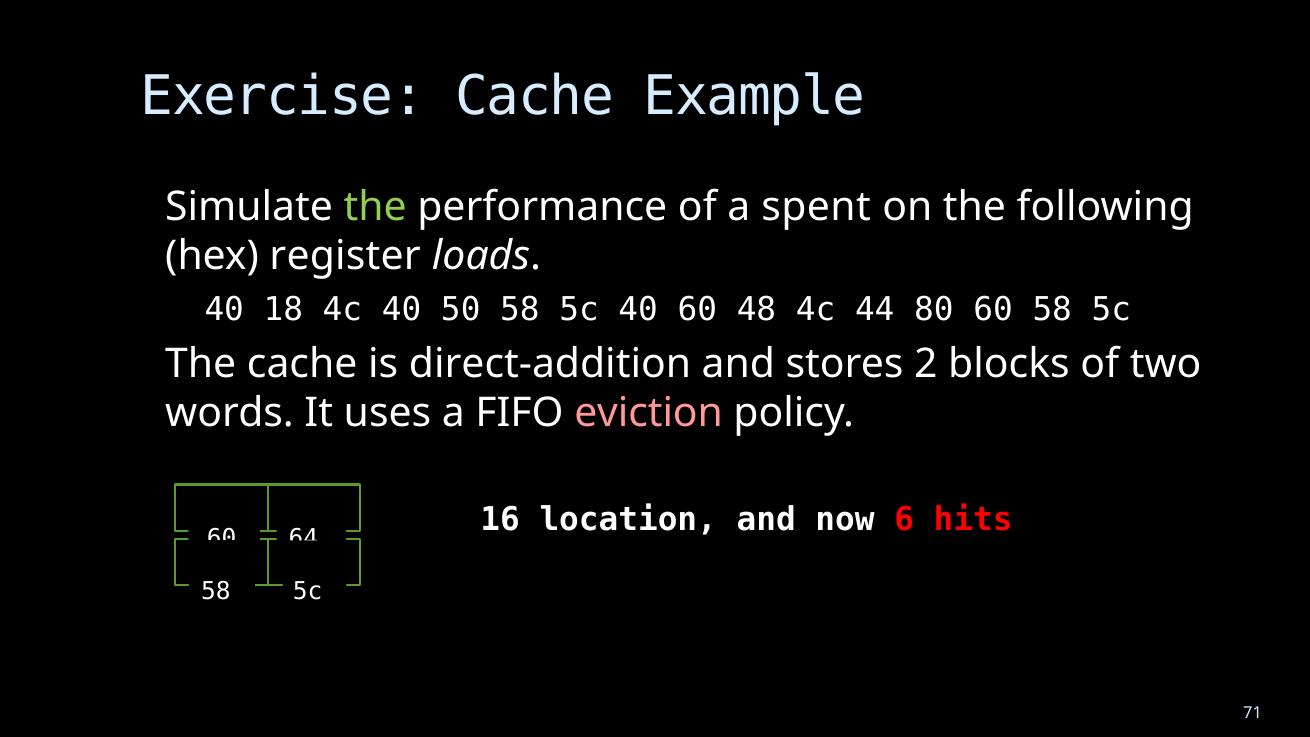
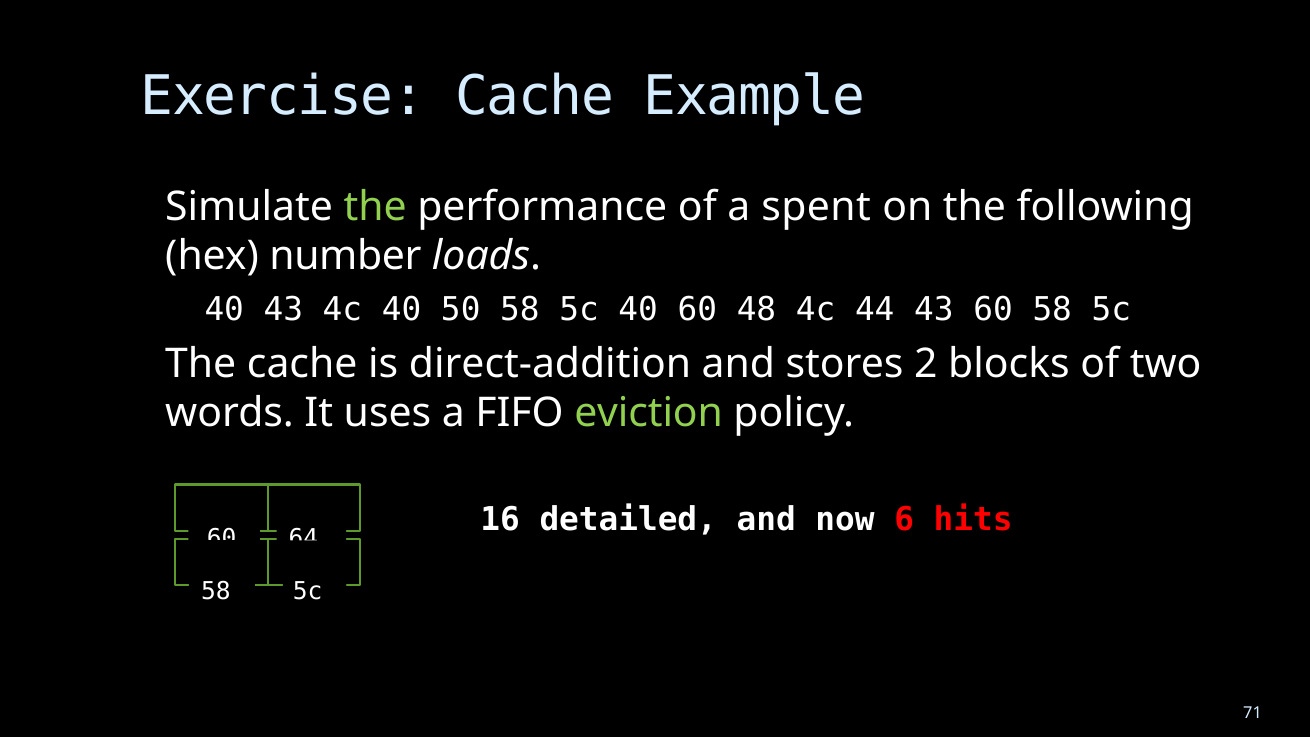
register: register -> number (345, 256)
40 18: 18 -> 43 (283, 310)
44 80: 80 -> 43 (934, 310)
eviction colour: pink -> light green (649, 413)
location: location -> detailed (628, 519)
